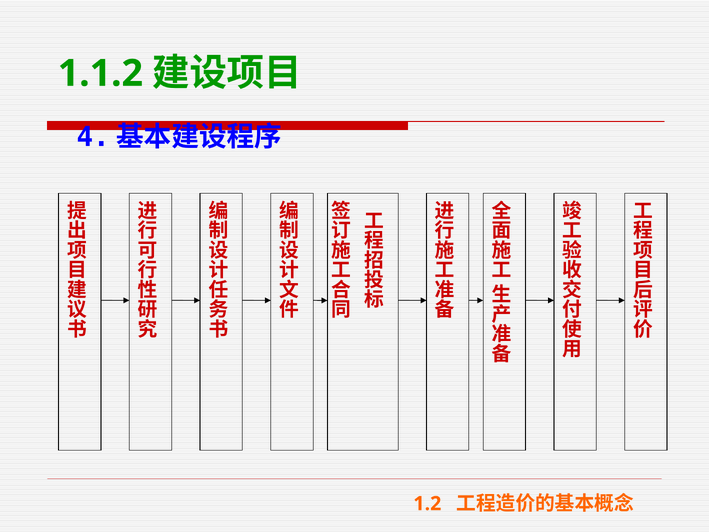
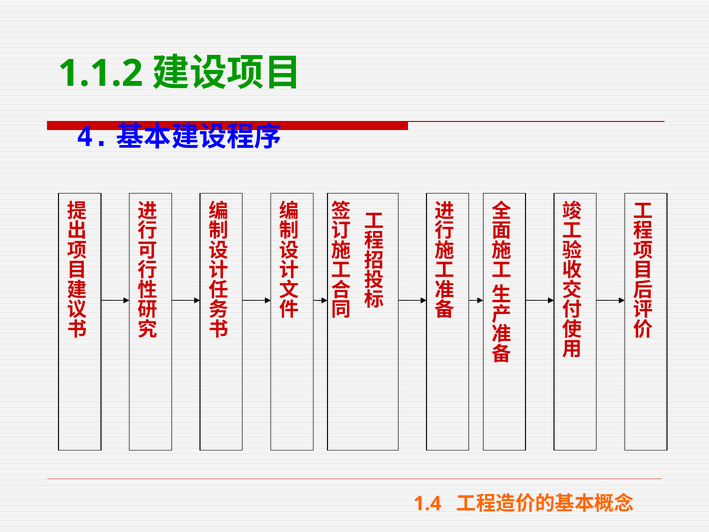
1.2: 1.2 -> 1.4 (427, 503)
